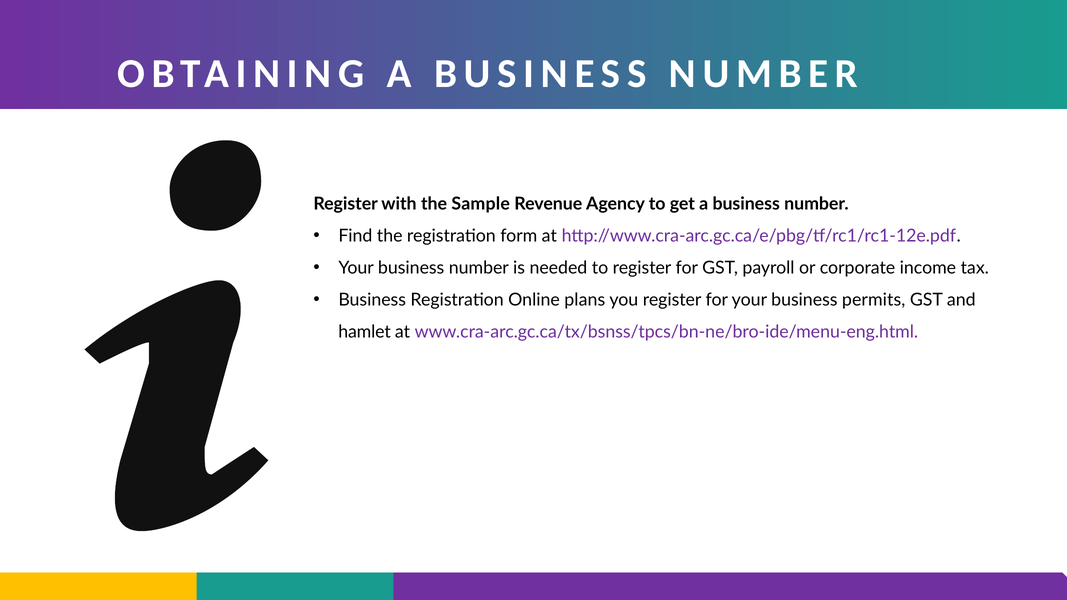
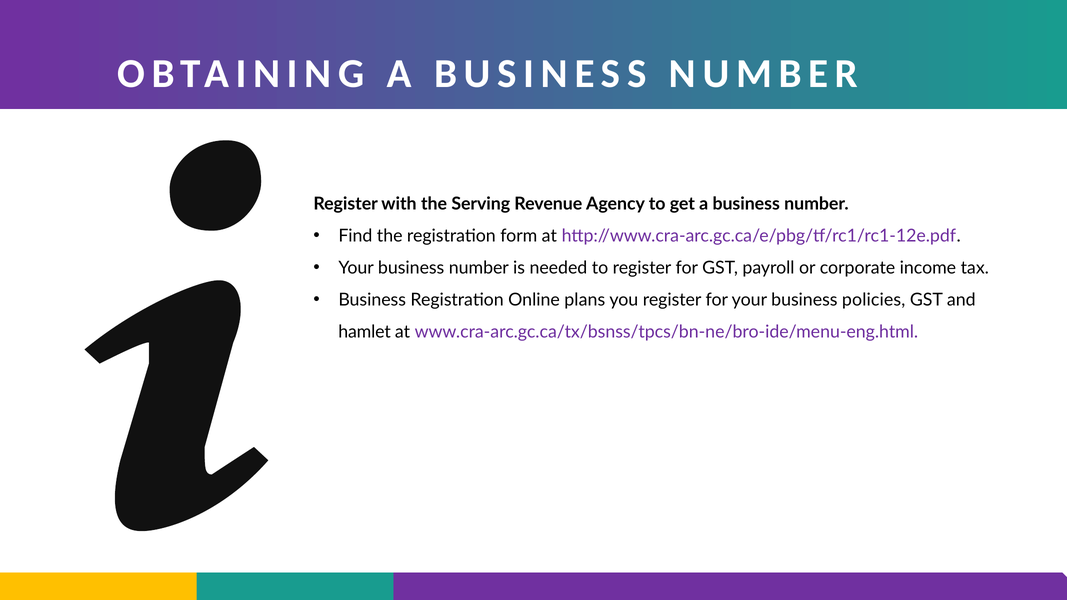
Sample: Sample -> Serving (481, 204)
permits: permits -> policies (874, 300)
